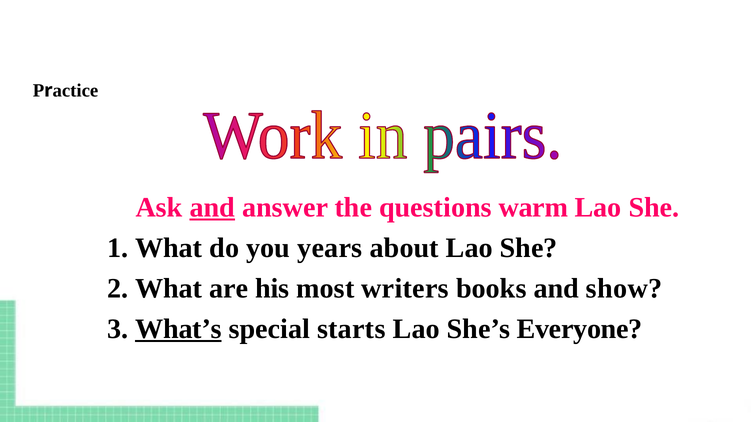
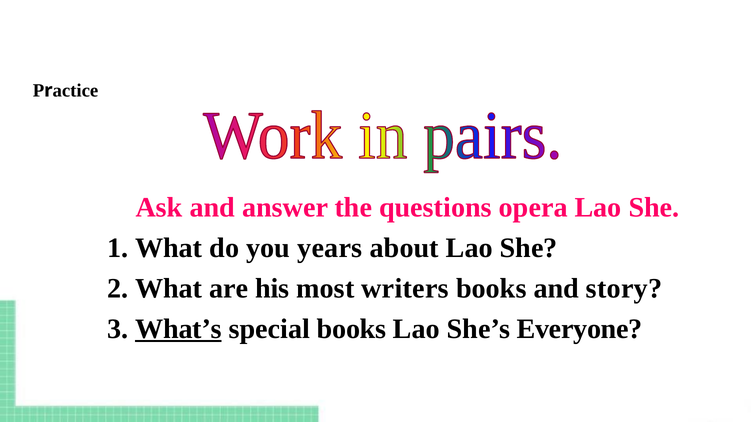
and underline: present -> none (212, 208)
warm: warm -> opera (533, 208)
show: show -> story (624, 289)
special starts: starts -> books (352, 329)
